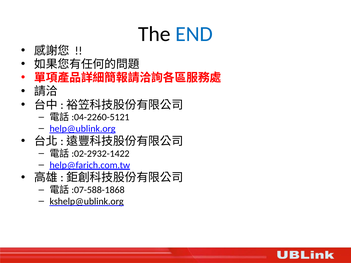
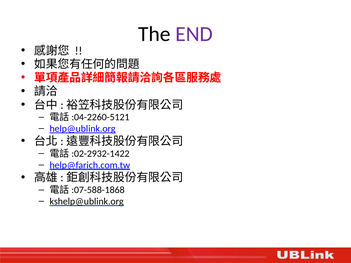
END colour: blue -> purple (194, 34)
